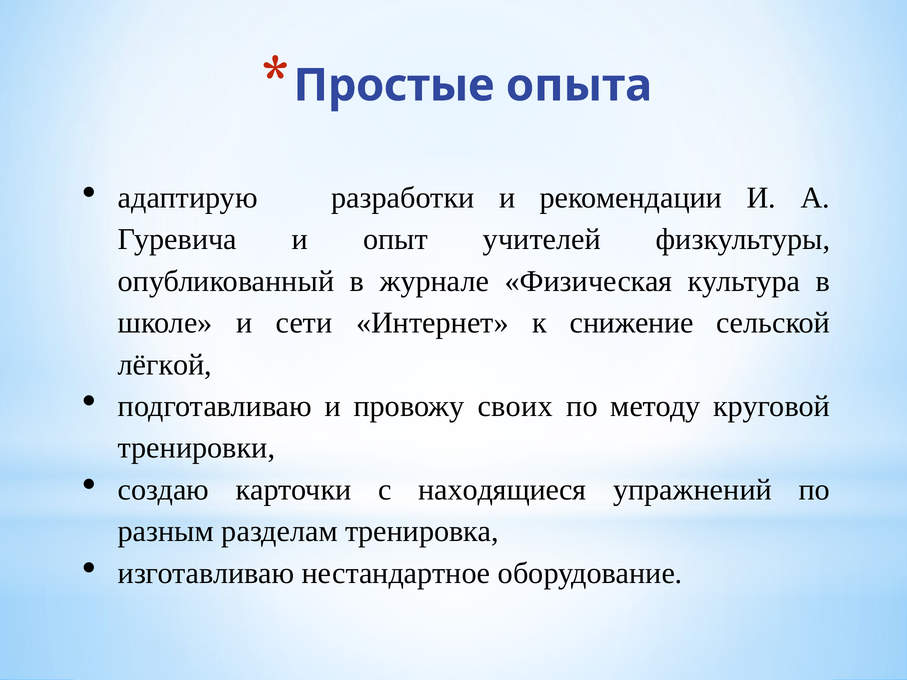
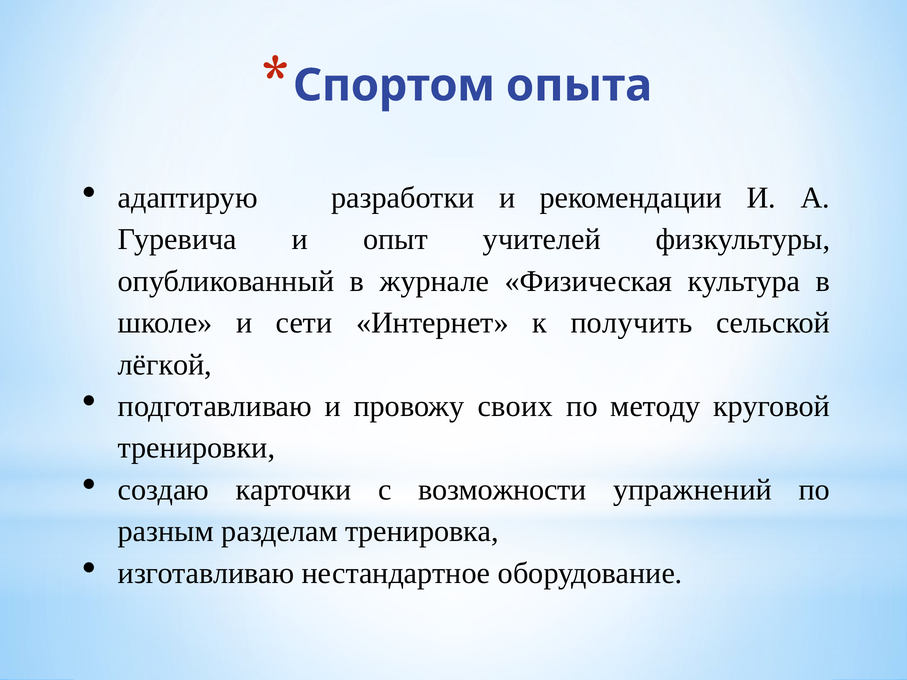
Простые: Простые -> Спортом (394, 85)
снижение: снижение -> получить (631, 323)
находящиеся: находящиеся -> возможности (502, 490)
